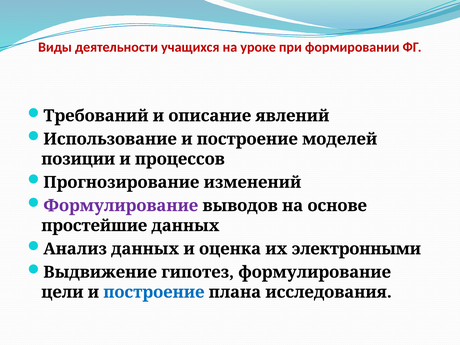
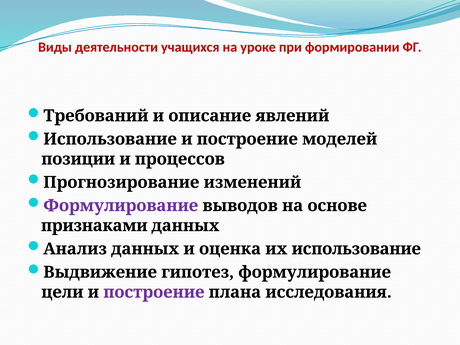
простейшие: простейшие -> признаками (94, 226)
их электронными: электронными -> использование (356, 249)
построение colour: blue -> purple (154, 292)
